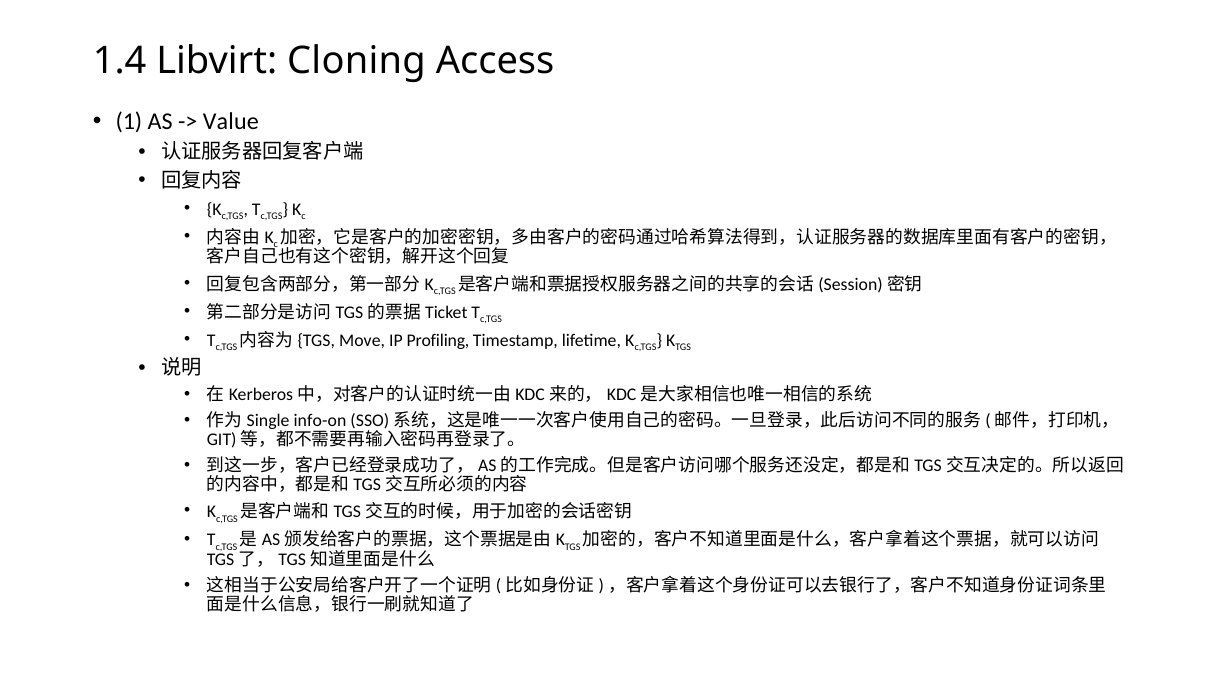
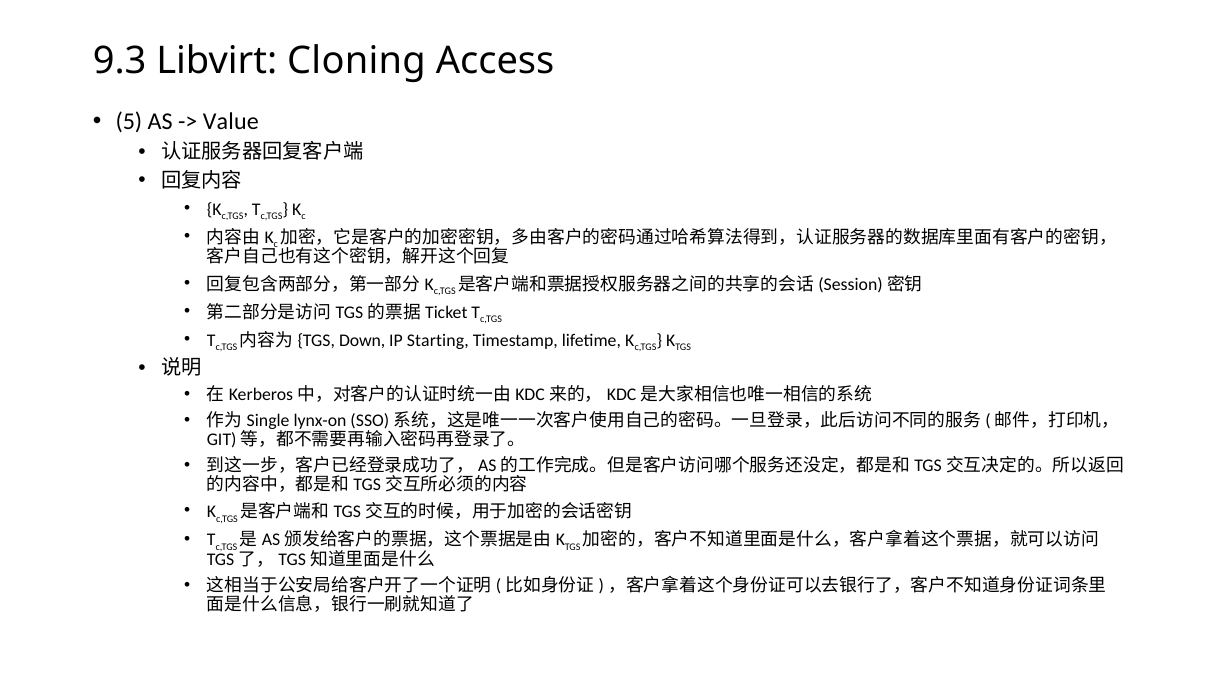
1.4: 1.4 -> 9.3 (120, 61)
1: 1 -> 5 (129, 122)
Move: Move -> Down (362, 340)
Profiling: Profiling -> Starting (438, 340)
info-on: info-on -> lynx-on (320, 420)
